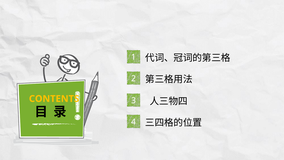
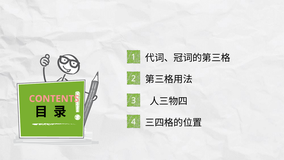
CONTENTS colour: yellow -> pink (54, 99)
